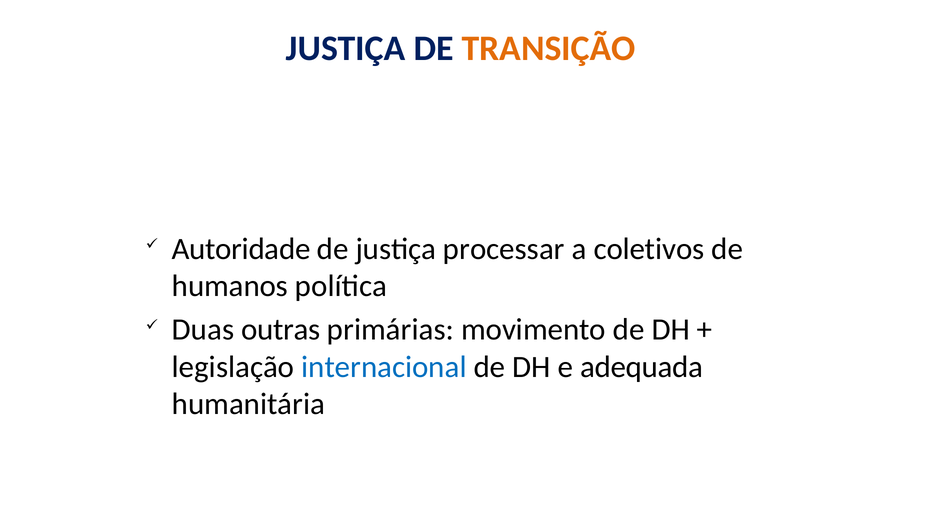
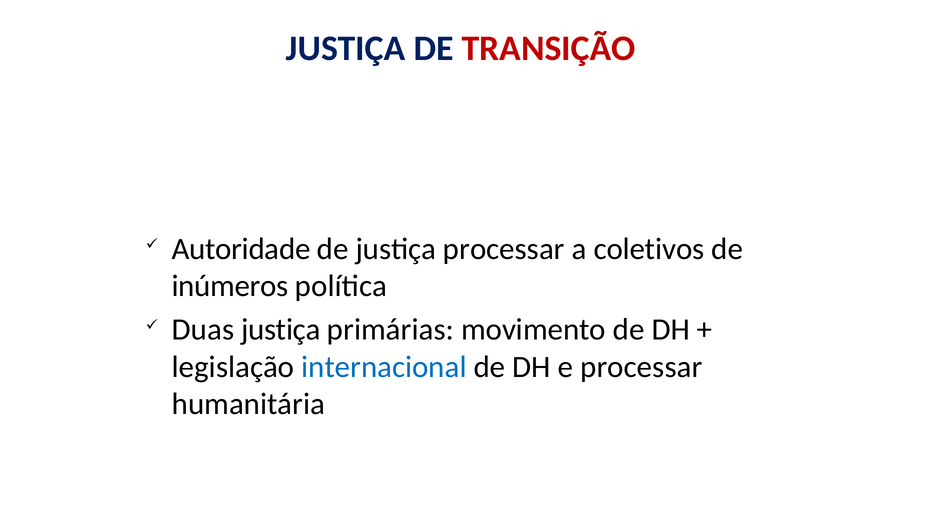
TRANSIÇÃO colour: orange -> red (549, 48)
humanos: humanos -> inúmeros (230, 286)
Duas outras: outras -> justiça (281, 330)
e adequada: adequada -> processar (641, 367)
